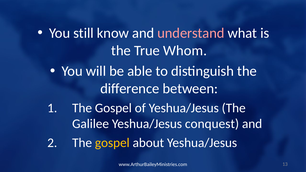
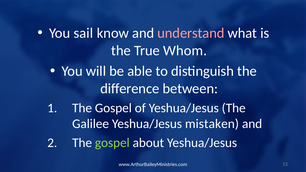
still: still -> sail (83, 33)
conquest: conquest -> mistaken (212, 124)
gospel colour: yellow -> light green (112, 143)
